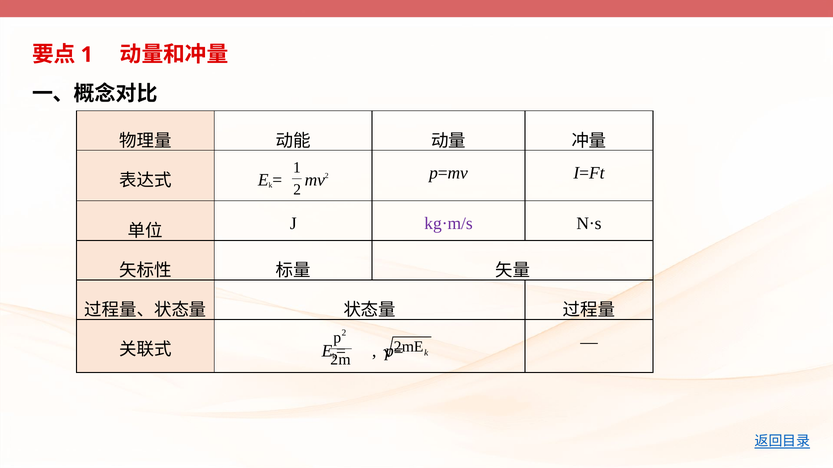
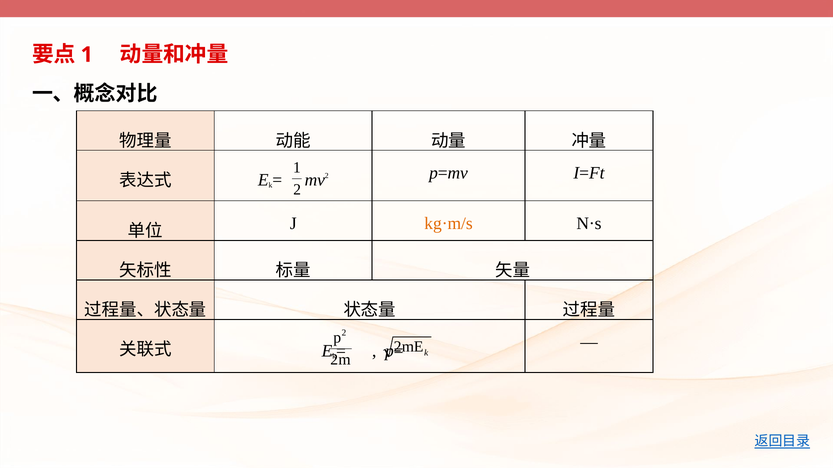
kg·m/s colour: purple -> orange (449, 224)
